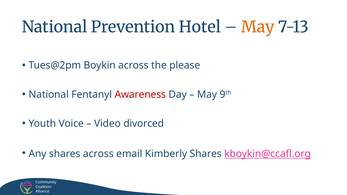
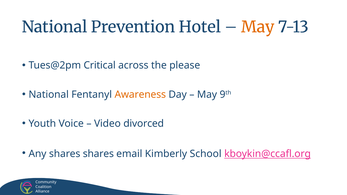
Boykin: Boykin -> Critical (100, 65)
Awareness colour: red -> orange (140, 95)
shares across: across -> shares (98, 154)
Kimberly Shares: Shares -> School (206, 154)
